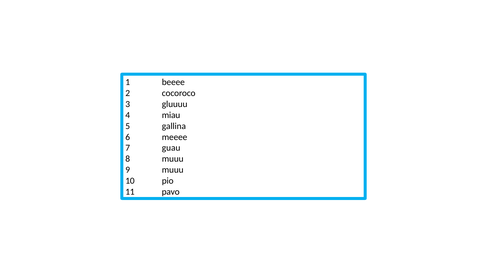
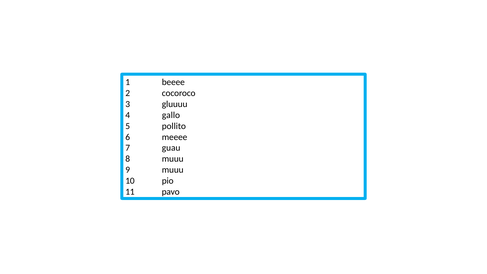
miau: miau -> gallo (171, 115)
gallina: gallina -> pollito (174, 126)
